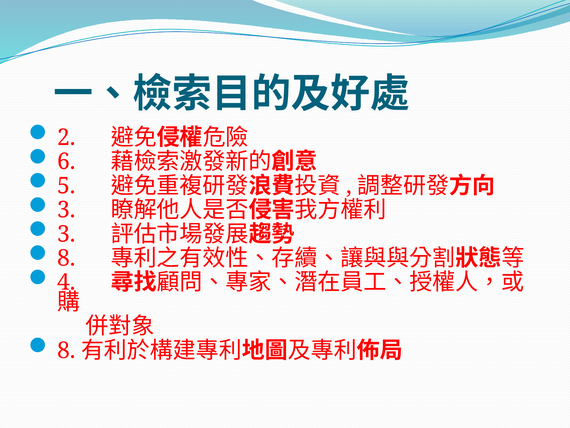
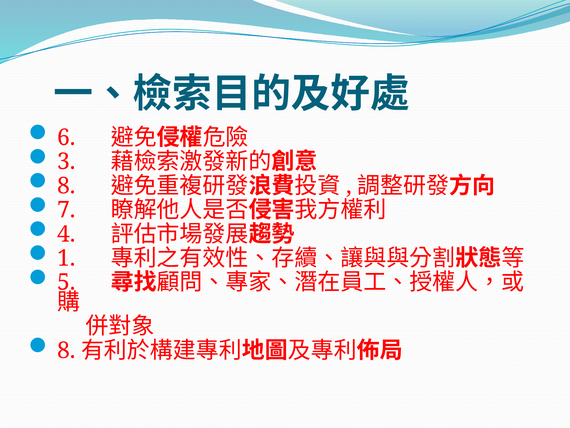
2: 2 -> 6 (66, 137)
6: 6 -> 3 (66, 162)
5: 5 -> 8 (66, 186)
3: 3 -> 7 (66, 210)
3: 3 -> 4 (66, 234)
8: 8 -> 1 (66, 258)
4: 4 -> 5 (66, 282)
